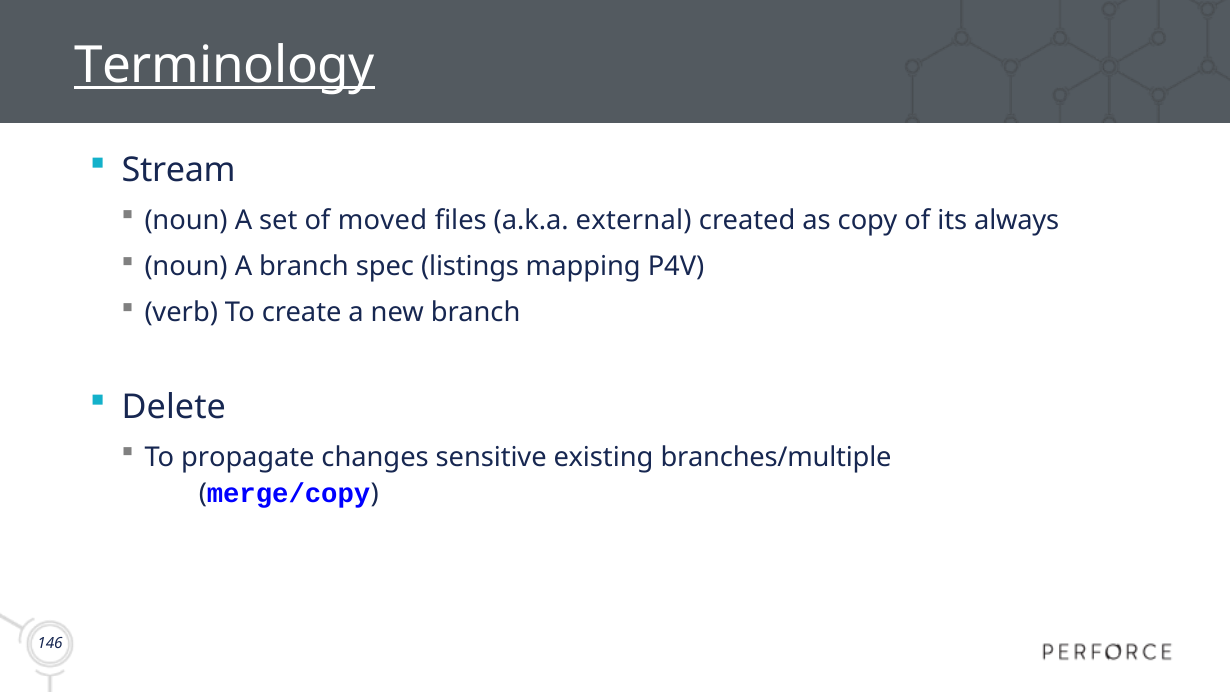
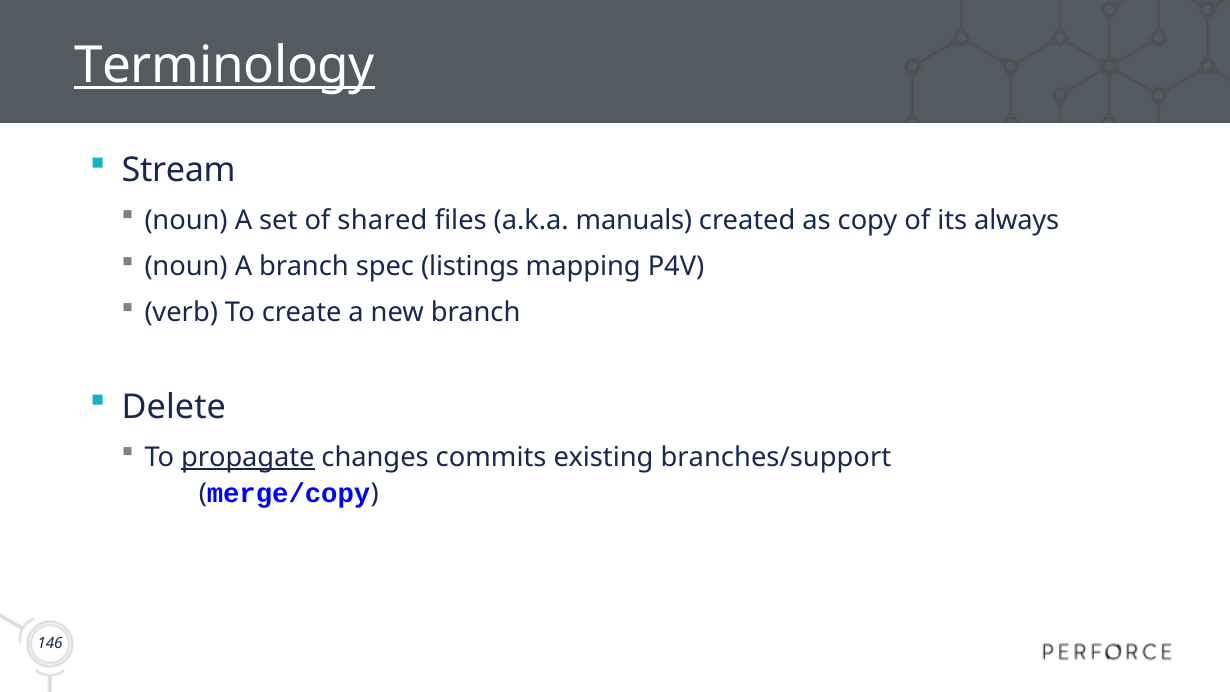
moved: moved -> shared (383, 220)
external: external -> manuals (634, 220)
propagate underline: none -> present (248, 457)
sensitive: sensitive -> commits (491, 457)
branches/multiple: branches/multiple -> branches/support (776, 457)
